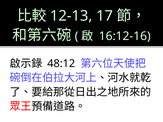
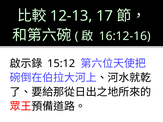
48:12: 48:12 -> 15:12 (61, 64)
